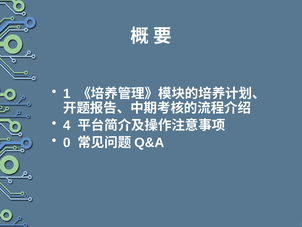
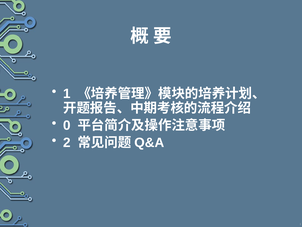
4: 4 -> 0 (67, 125)
0: 0 -> 2 (67, 142)
